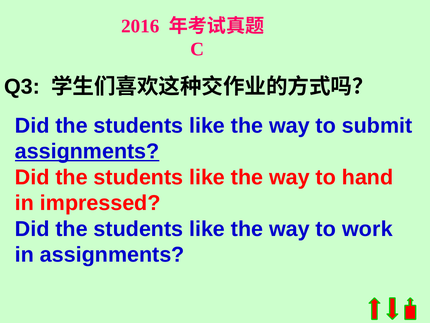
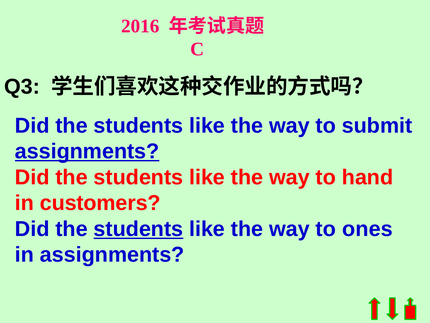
impressed: impressed -> customers (100, 203)
students underline: none -> present (138, 229)
work: work -> ones (367, 229)
